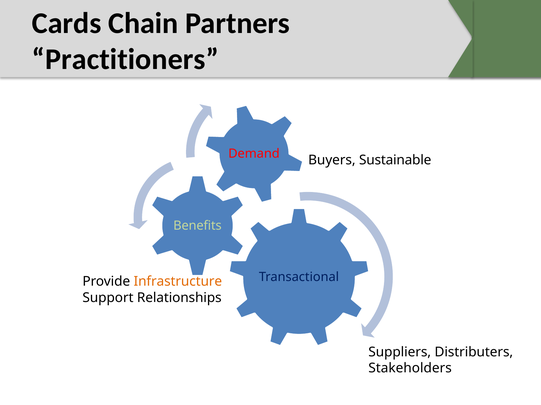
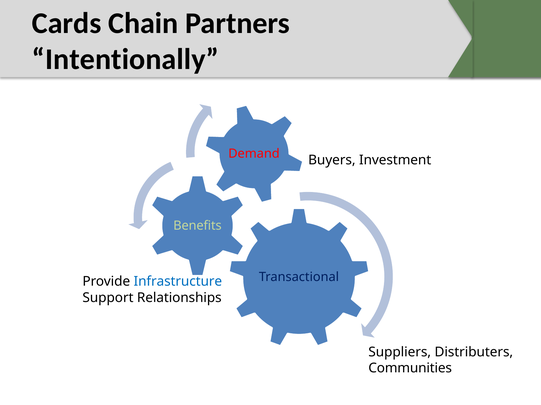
Practitioners: Practitioners -> Intentionally (125, 59)
Sustainable: Sustainable -> Investment (395, 160)
Infrastructure colour: orange -> blue (178, 282)
Stakeholders: Stakeholders -> Communities (410, 369)
